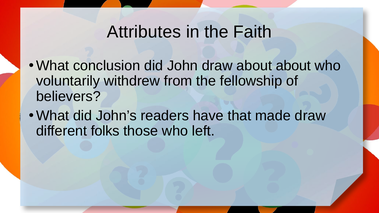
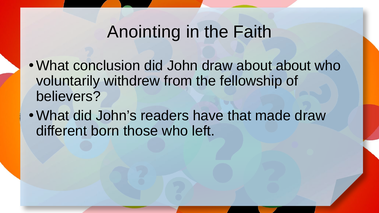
Attributes: Attributes -> Anointing (144, 32)
folks: folks -> born (105, 131)
